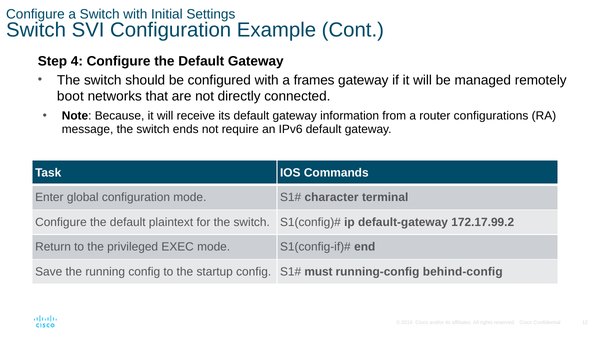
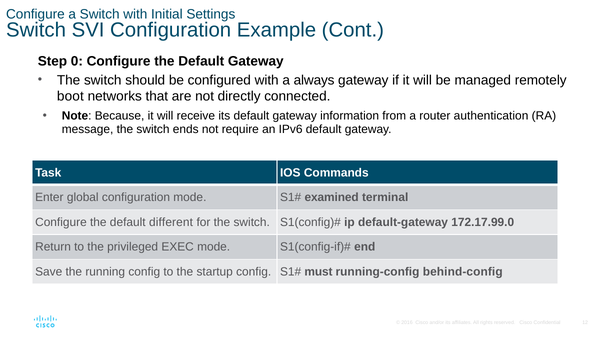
4: 4 -> 0 (77, 61)
frames: frames -> always (314, 80)
configurations: configurations -> authentication (491, 116)
character: character -> examined (332, 197)
plaintext: plaintext -> different (171, 222)
172.17.99.2: 172.17.99.2 -> 172.17.99.0 (483, 222)
